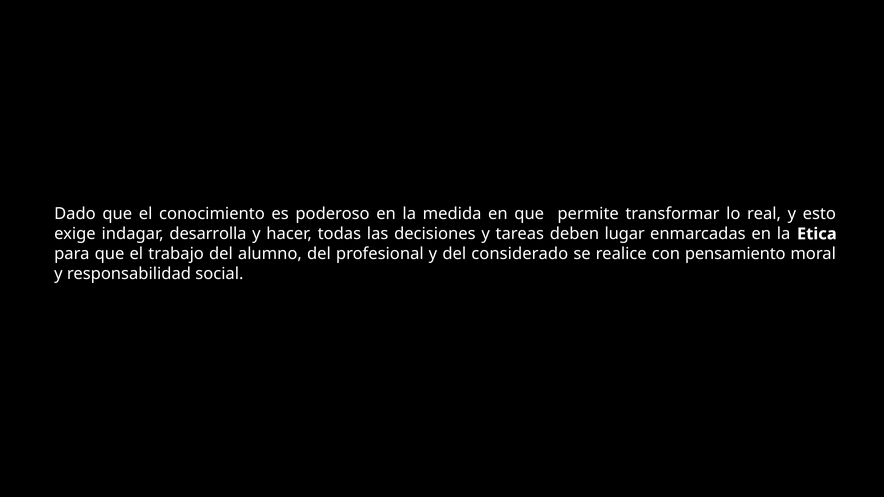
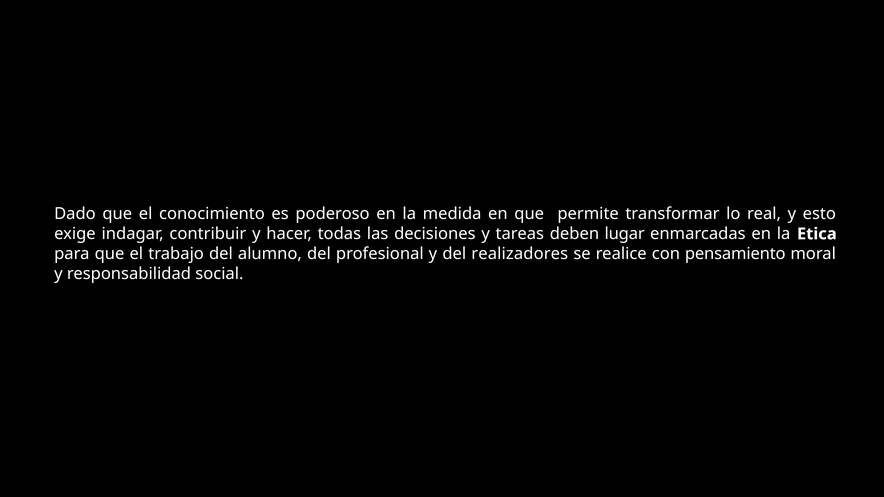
desarrolla: desarrolla -> contribuir (208, 234)
considerado: considerado -> realizadores (520, 254)
